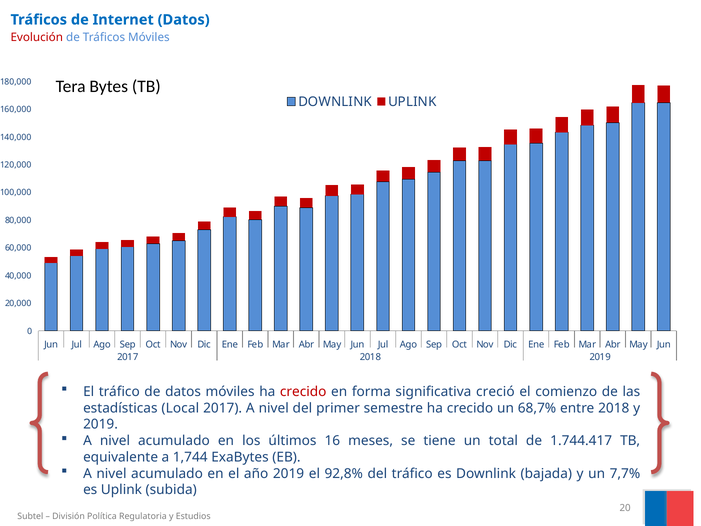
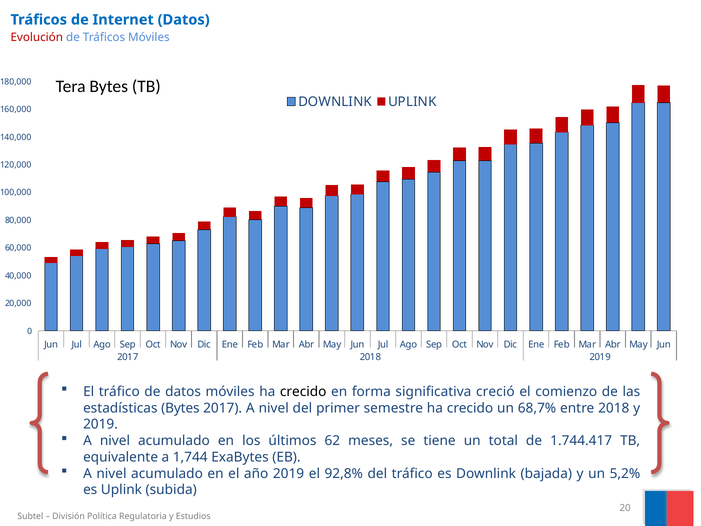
crecido colour: red -> black (303, 391)
estadísticas Local: Local -> Bytes (180, 408)
16: 16 -> 62 (332, 441)
7,7%: 7,7% -> 5,2% (625, 473)
